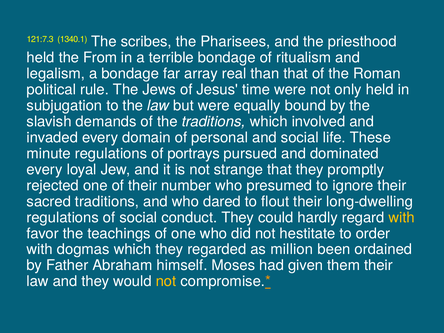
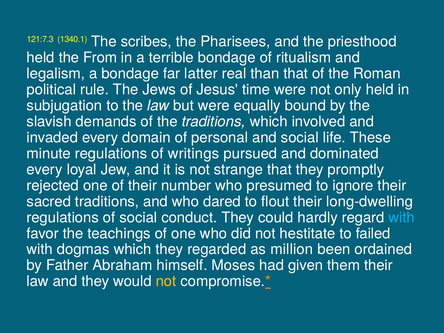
array: array -> latter (201, 74)
portrays: portrays -> writings (194, 154)
with colour: yellow -> light blue (402, 217)
order: order -> failed (373, 233)
